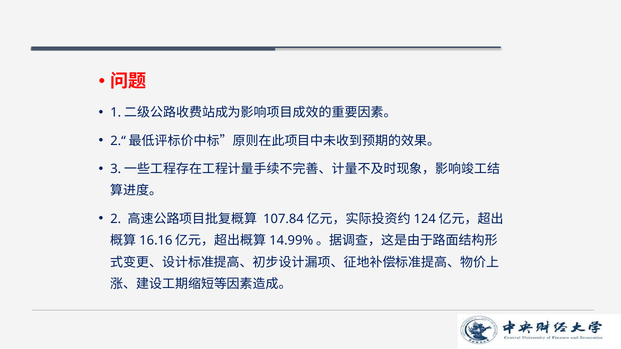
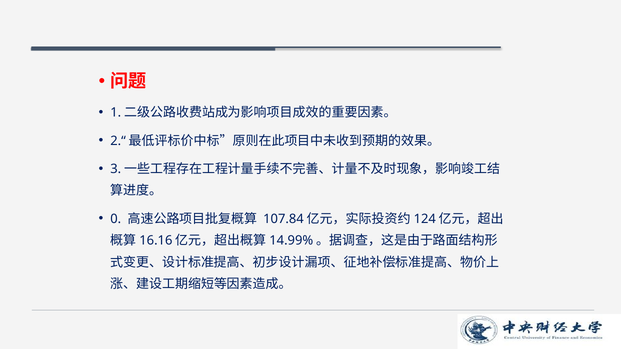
2: 2 -> 0 (116, 219)
